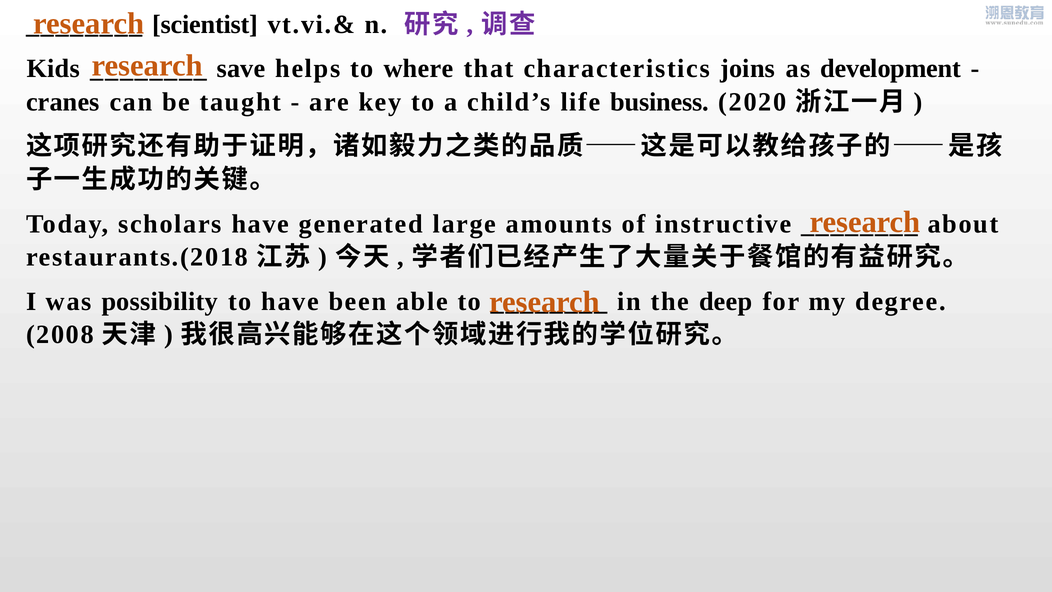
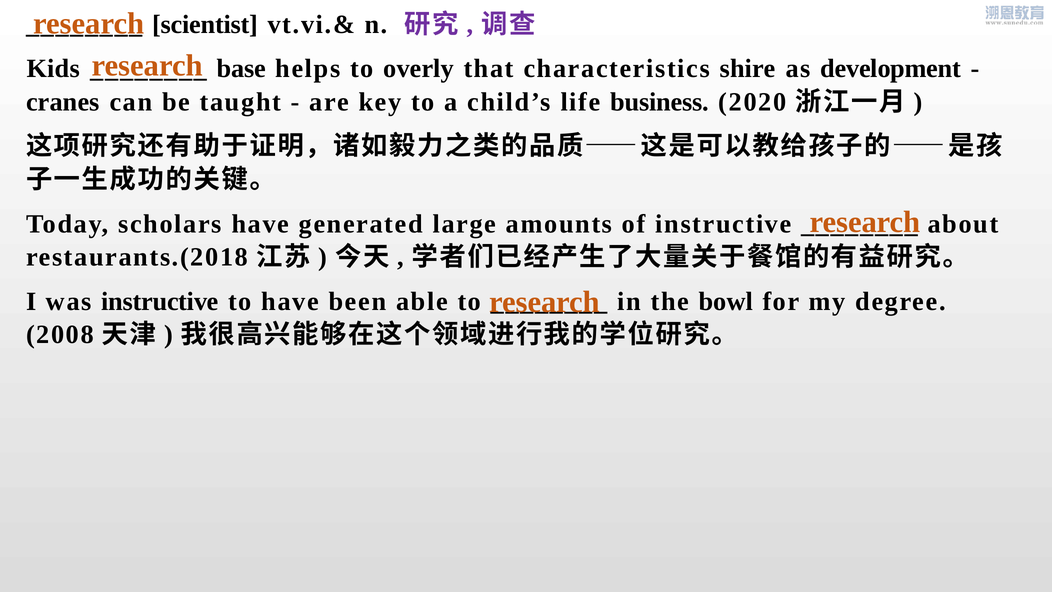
save: save -> base (241, 69)
where: where -> overly (419, 69)
joins: joins -> shire (748, 69)
was possibility: possibility -> instructive (160, 301)
deep: deep -> bowl (726, 301)
